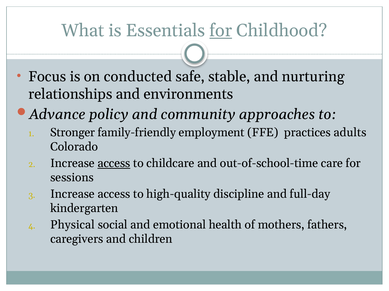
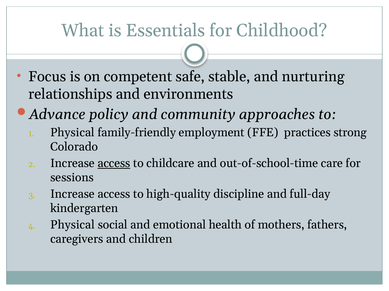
for underline: present -> none (221, 31)
conducted: conducted -> competent (138, 77)
Stronger: Stronger -> Physical (72, 133)
adults: adults -> strong (350, 133)
